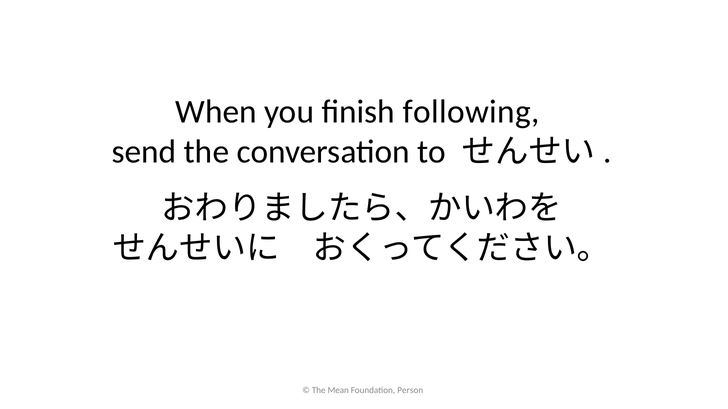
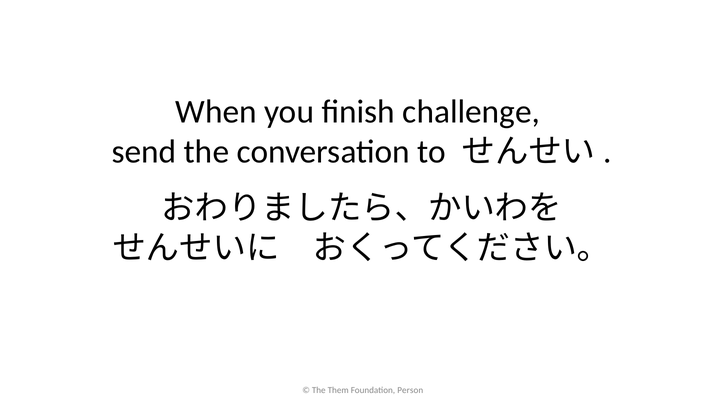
following: following -> challenge (471, 112)
Mean: Mean -> Them (338, 391)
